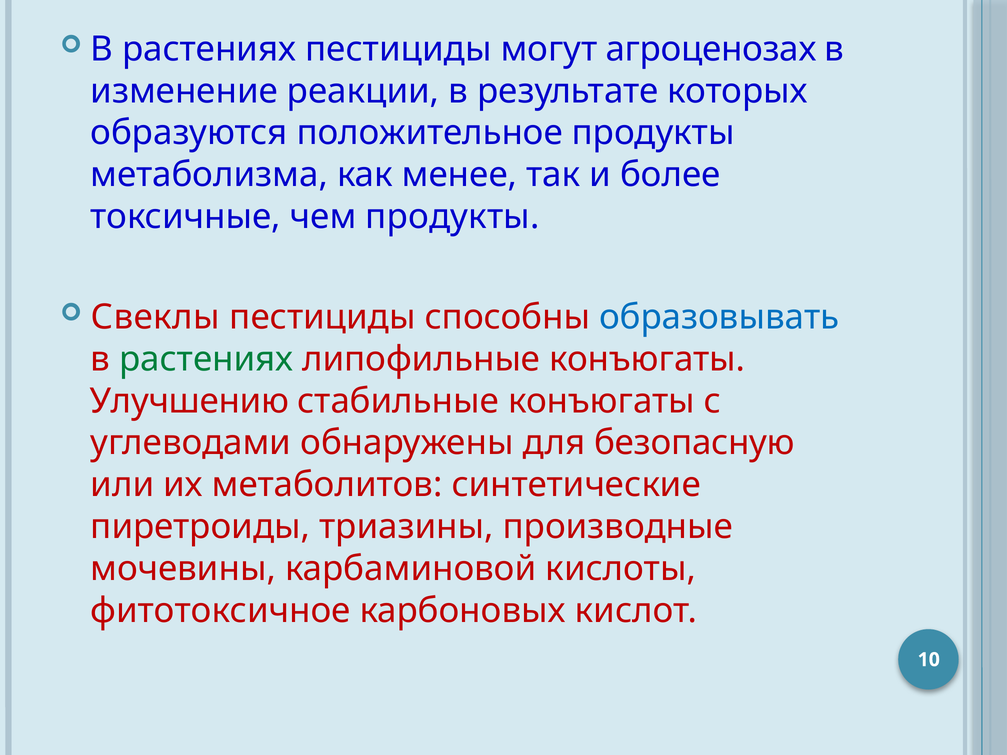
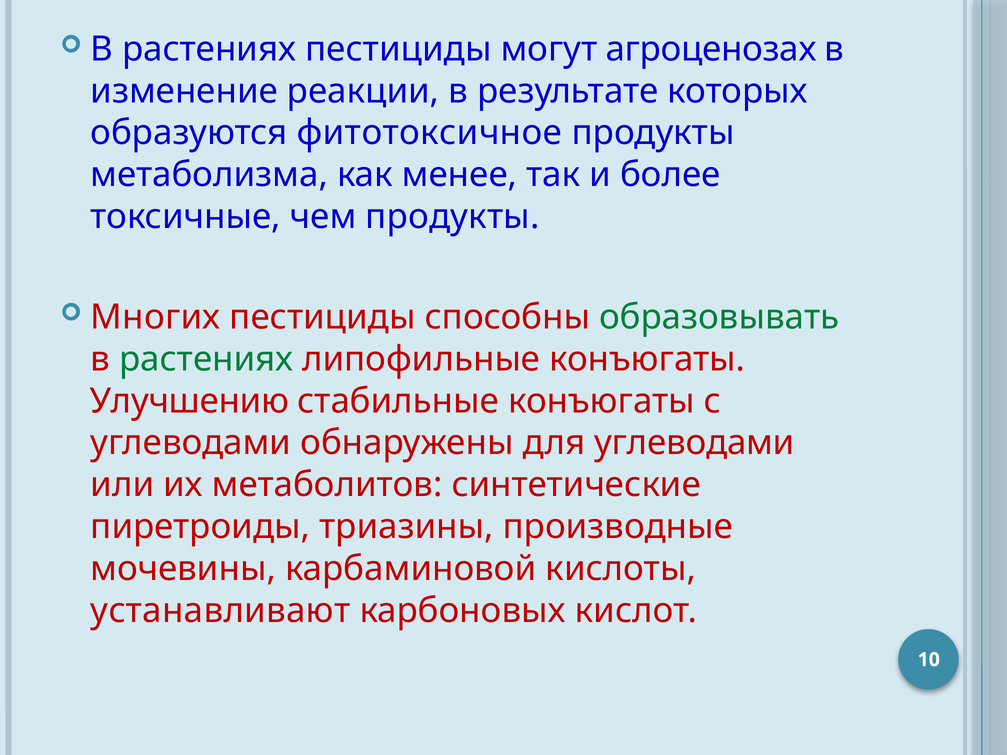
положительное: положительное -> фитотоксичное (429, 133)
Свеклы: Свеклы -> Многих (155, 317)
образовывать colour: blue -> green (719, 317)
для безопасную: безопасную -> углеводами (695, 443)
фитотоксичное: фитотоксичное -> устанавливают (220, 611)
